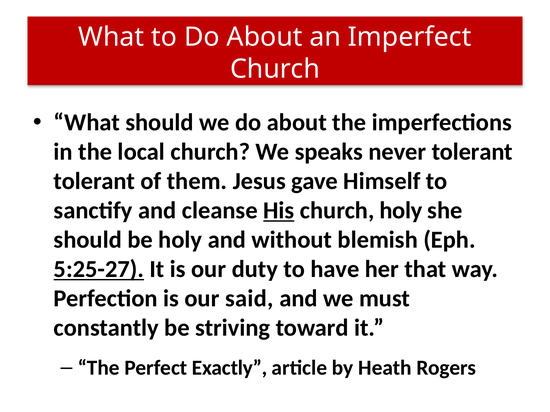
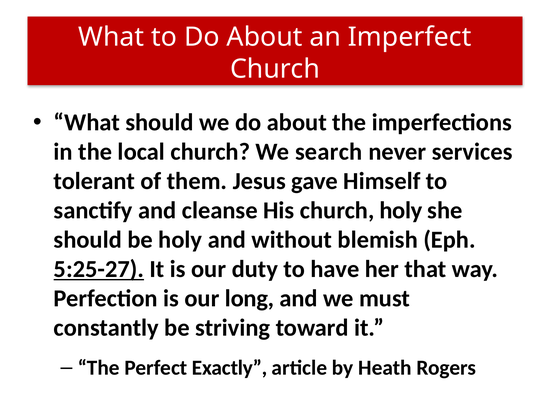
speaks: speaks -> search (329, 152)
never tolerant: tolerant -> services (472, 152)
His underline: present -> none (279, 211)
said: said -> long (249, 299)
